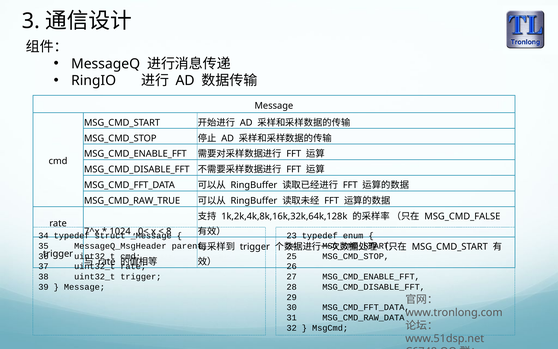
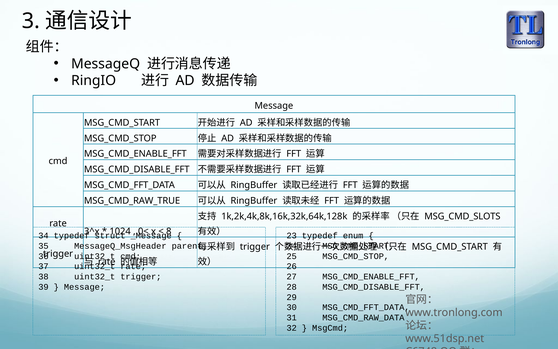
MSG_CMD_FALSE: MSG_CMD_FALSE -> MSG_CMD_SLOTS (462, 216)
7^x: 7^x -> 3^x (92, 231)
